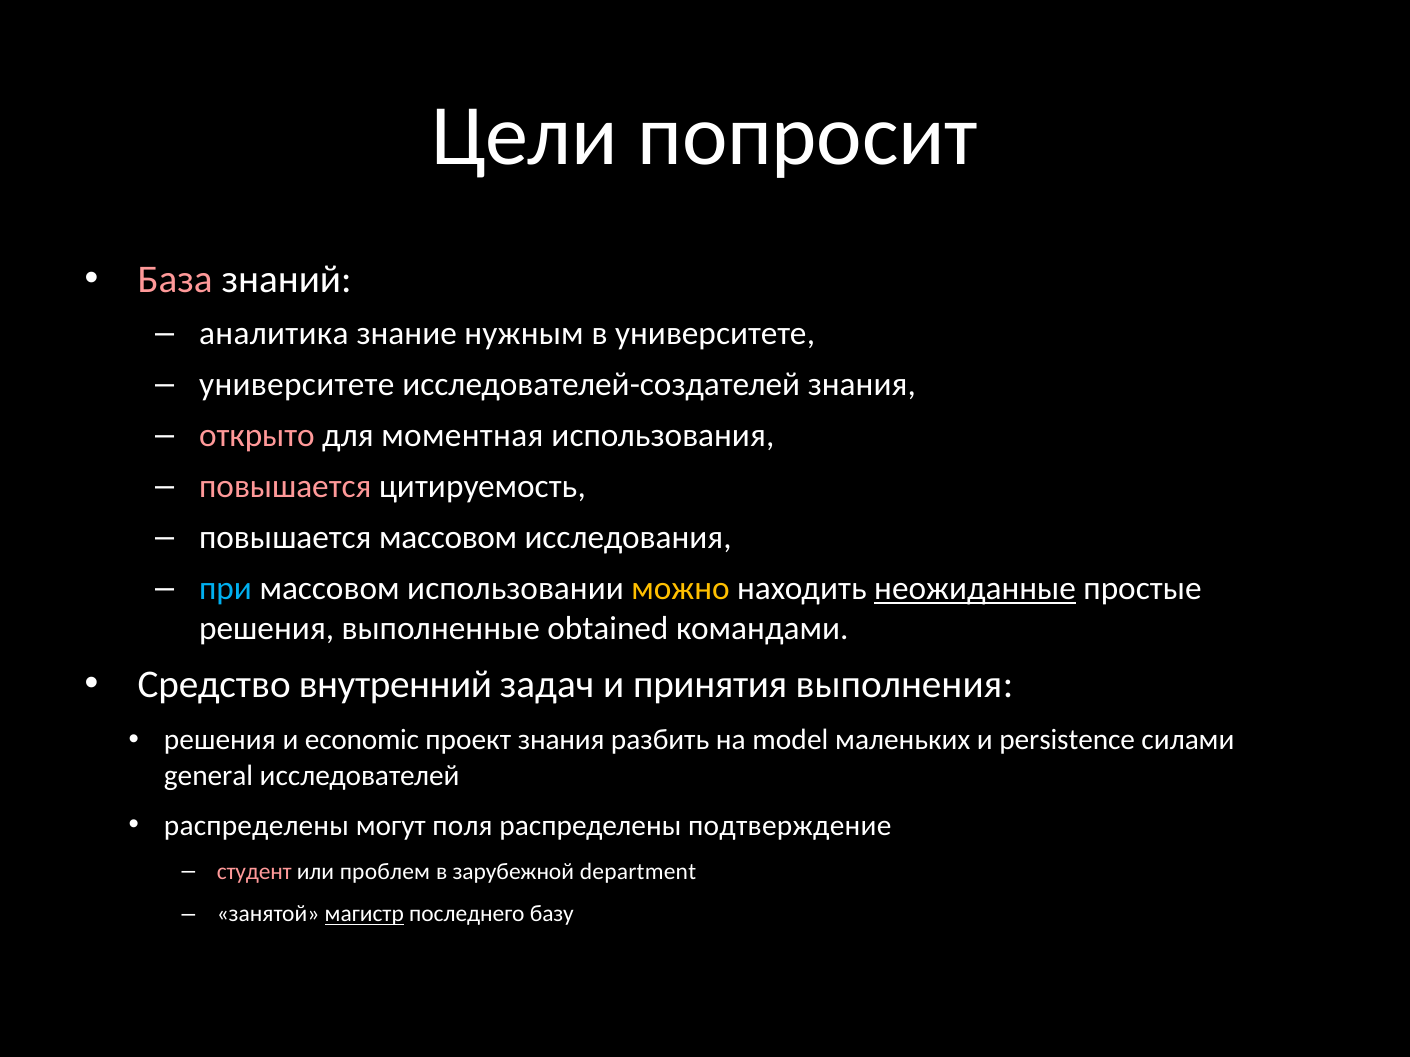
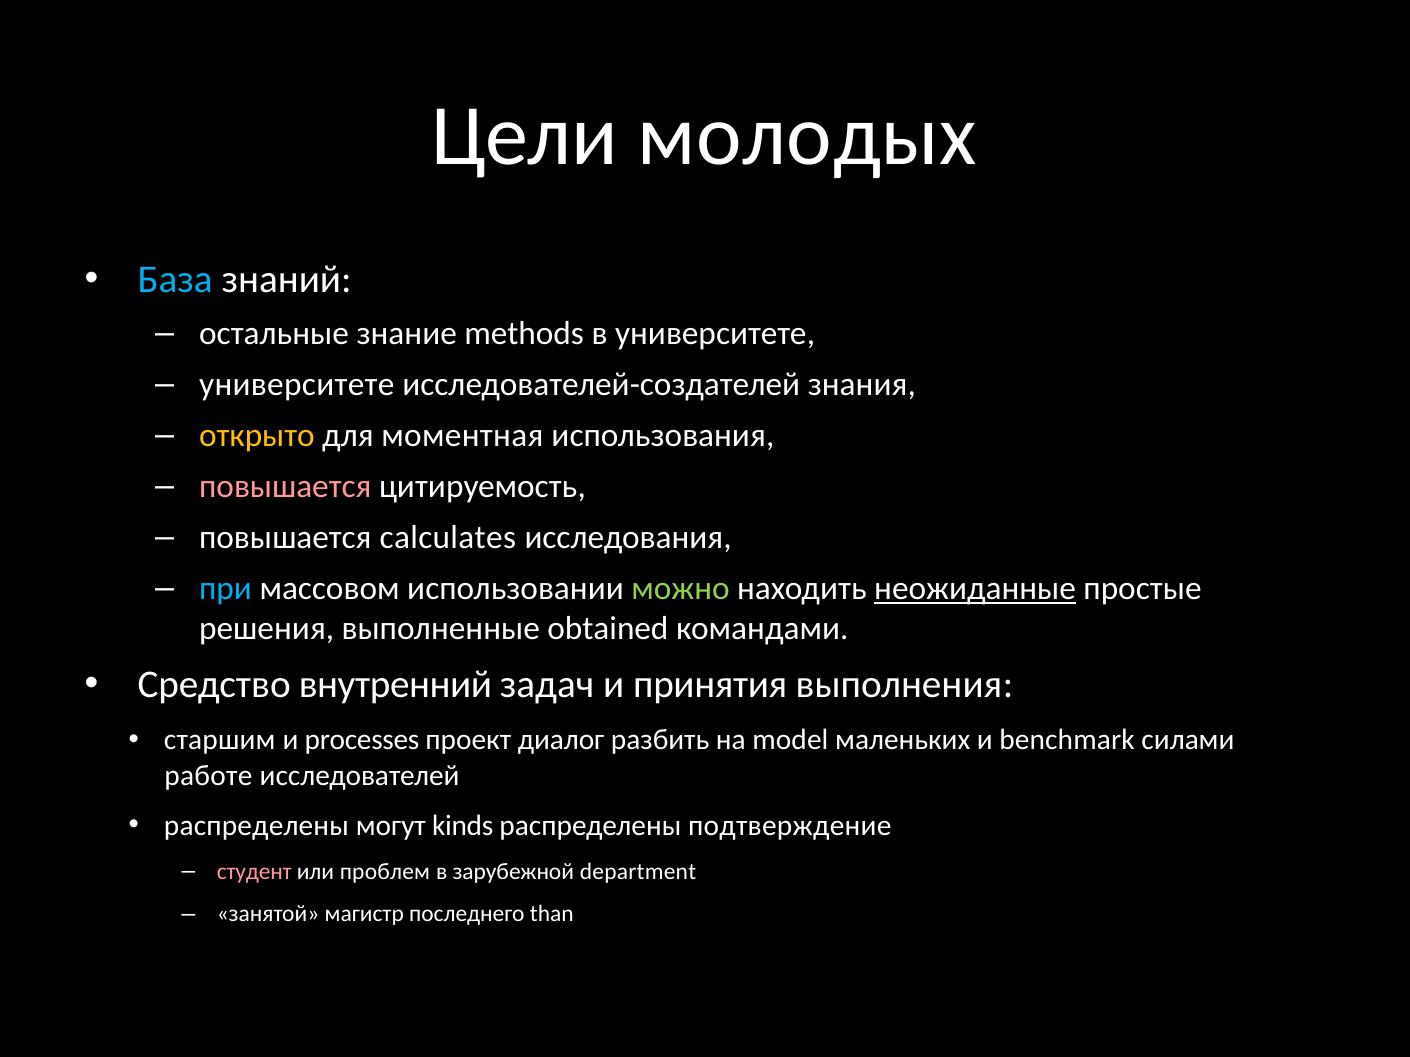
попросит: попросит -> молодых (807, 136)
База colour: pink -> light blue (175, 280)
аналитика: аналитика -> остальные (274, 334)
нужным: нужным -> methods (524, 334)
открыто colour: pink -> yellow (257, 436)
повышается массовом: массовом -> calculates (448, 538)
можно colour: yellow -> light green (681, 589)
решения: решения -> старшим (220, 740)
economic: economic -> processes (362, 740)
проект знания: знания -> диалог (561, 740)
persistence: persistence -> benchmark (1067, 740)
general: general -> работе (208, 776)
поля: поля -> kinds (463, 826)
магистр underline: present -> none (364, 915)
базу: базу -> than (552, 915)
